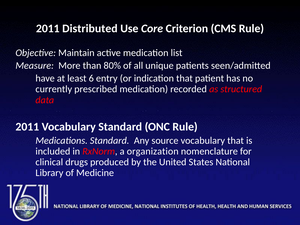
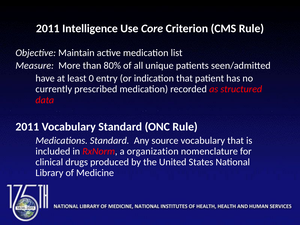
Distributed: Distributed -> Intelligence (90, 29)
6: 6 -> 0 (91, 78)
